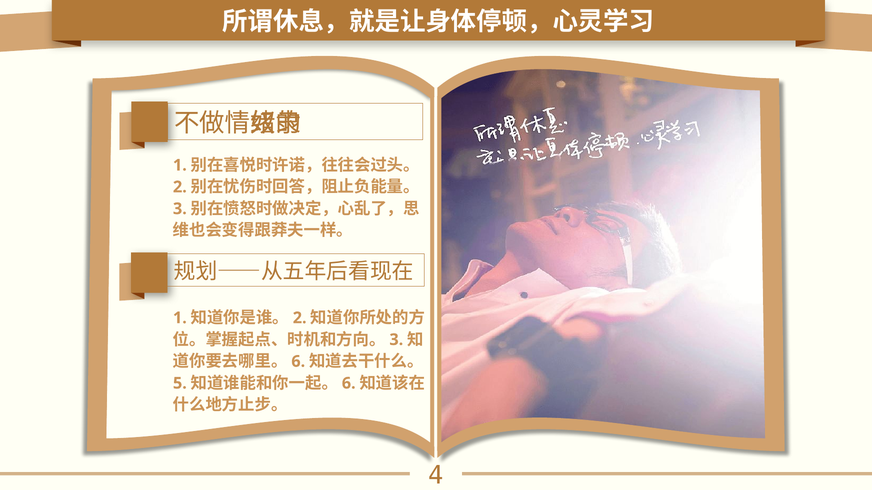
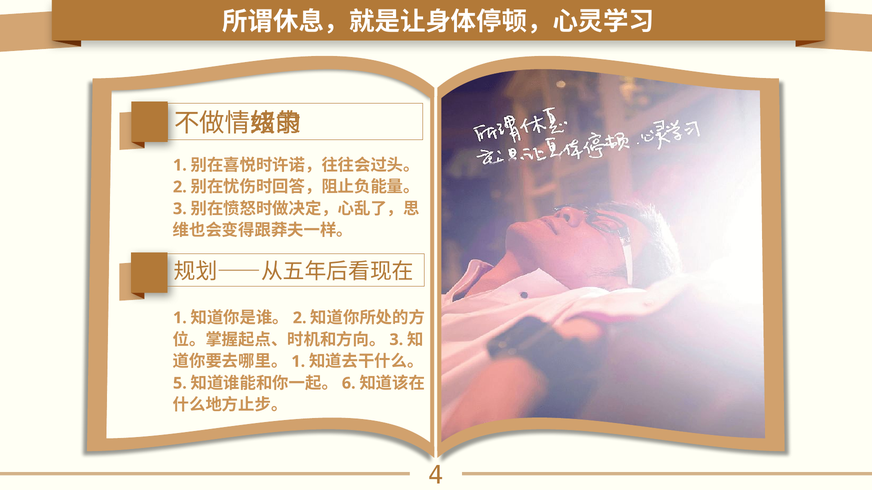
6: 6 -> 1 (298, 362)
